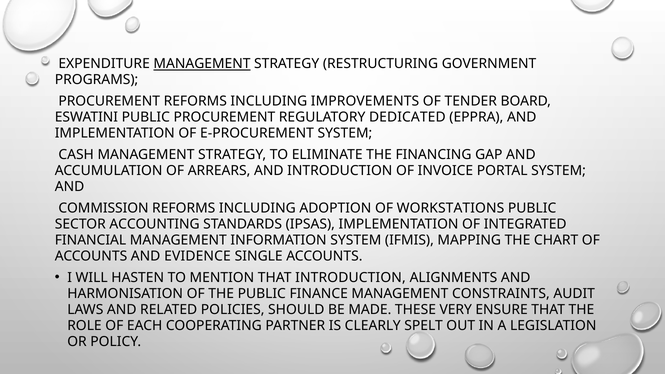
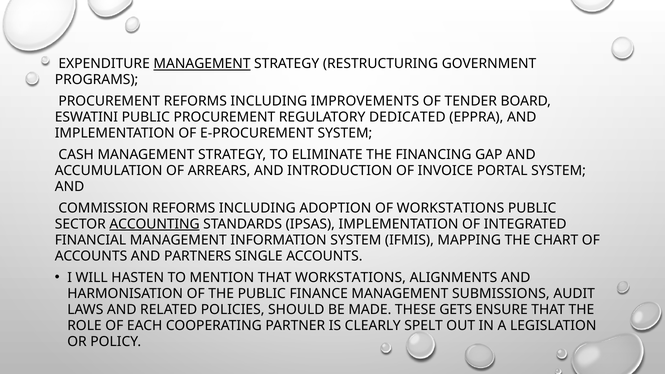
ACCOUNTING underline: none -> present (155, 224)
EVIDENCE: EVIDENCE -> PARTNERS (198, 256)
THAT INTRODUCTION: INTRODUCTION -> WORKSTATIONS (350, 278)
CONSTRAINTS: CONSTRAINTS -> SUBMISSIONS (501, 294)
VERY: VERY -> GETS (456, 310)
